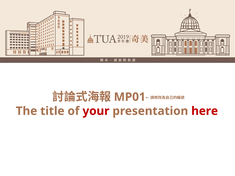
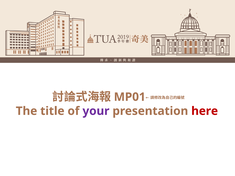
your colour: red -> purple (96, 111)
